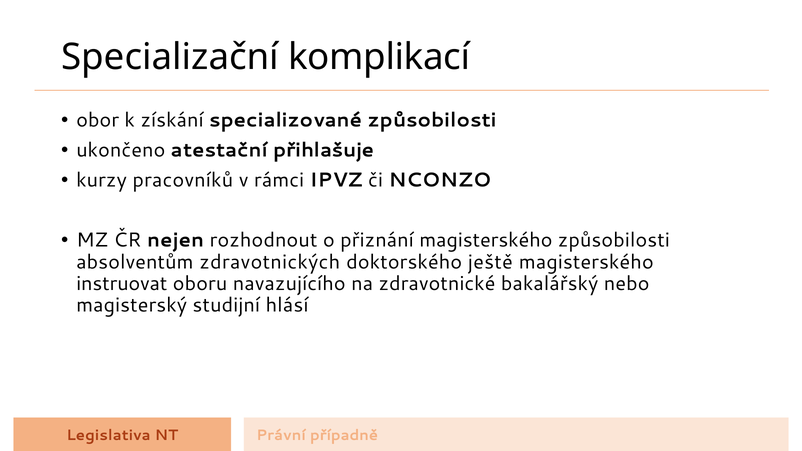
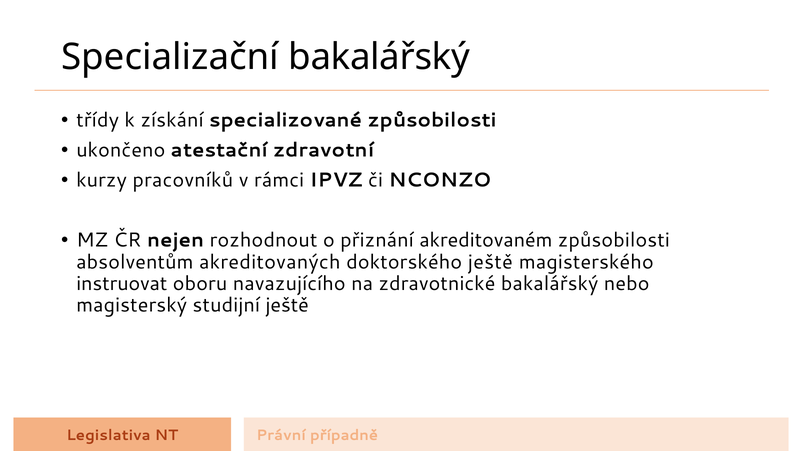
Specializační komplikací: komplikací -> bakalářský (379, 57)
obor: obor -> třídy (98, 120)
přihlašuje: přihlašuje -> zdravotní (324, 150)
přiznání magisterského: magisterského -> akreditovaném (486, 240)
zdravotnických: zdravotnických -> akreditovaných (270, 262)
studijní hlásí: hlásí -> ještě (287, 305)
